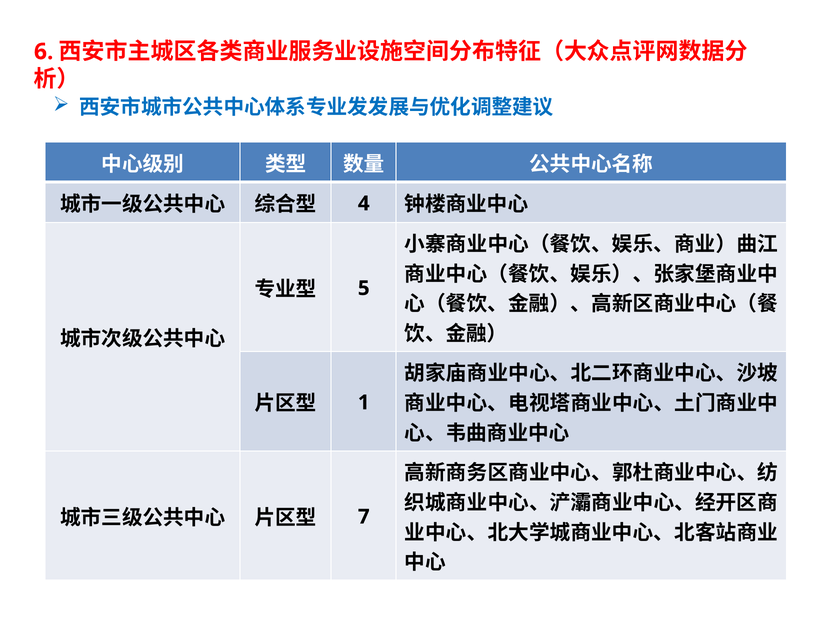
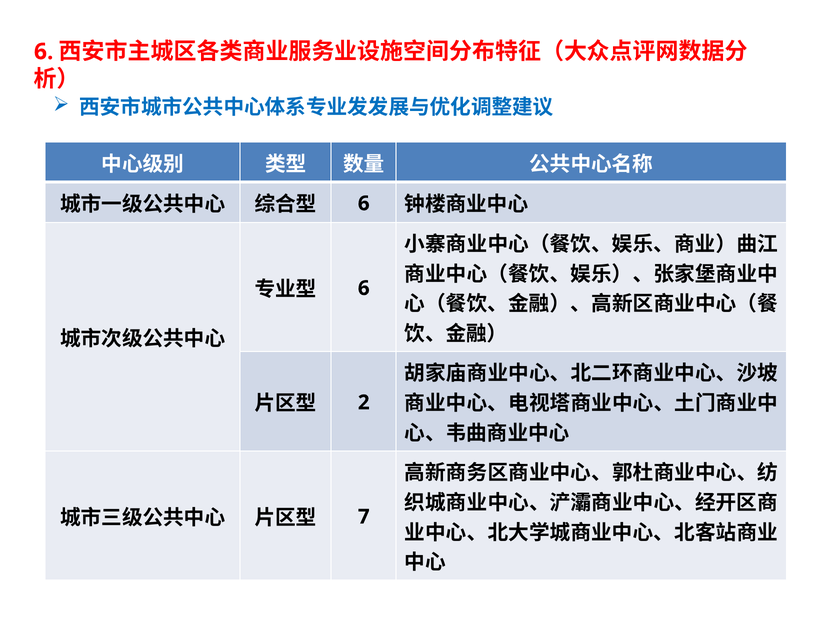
4: 4 -> 6 (364, 203)
5: 5 -> 6 (364, 288)
1: 1 -> 2 (364, 402)
